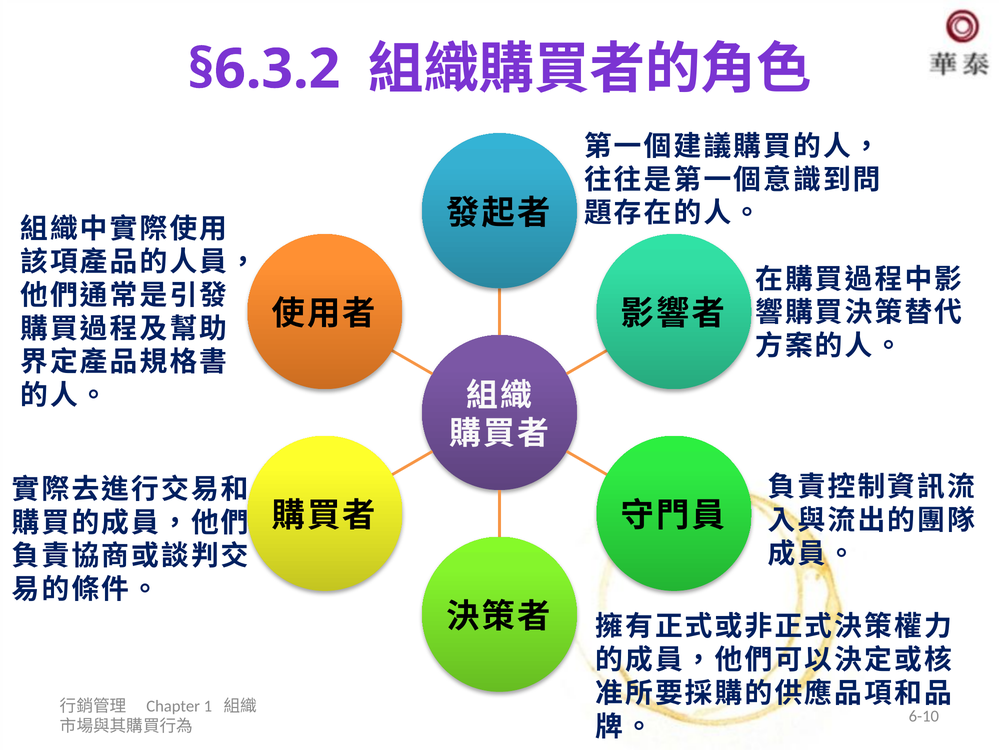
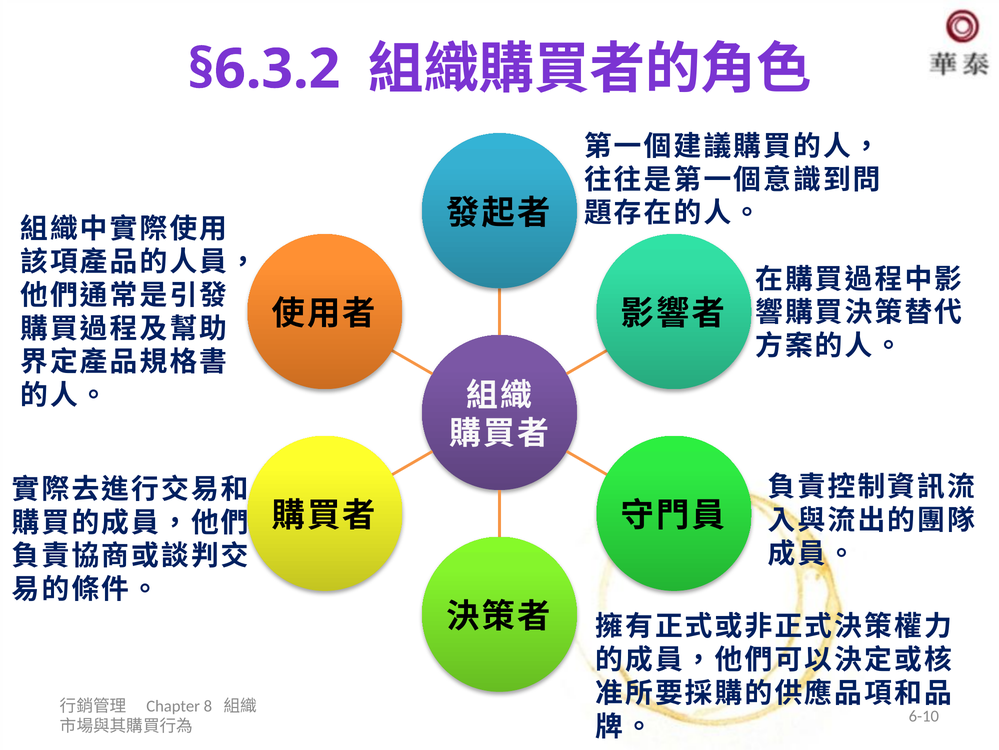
1: 1 -> 8 (208, 706)
